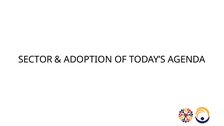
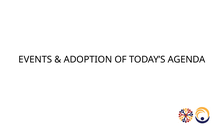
SECTOR: SECTOR -> EVENTS (35, 60)
